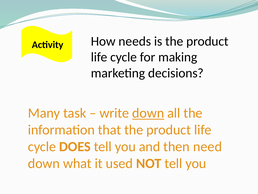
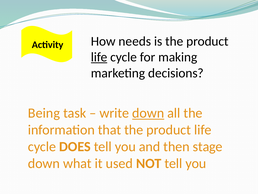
life underline: none -> present (99, 57)
Many: Many -> Being (44, 113)
need: need -> stage (208, 146)
